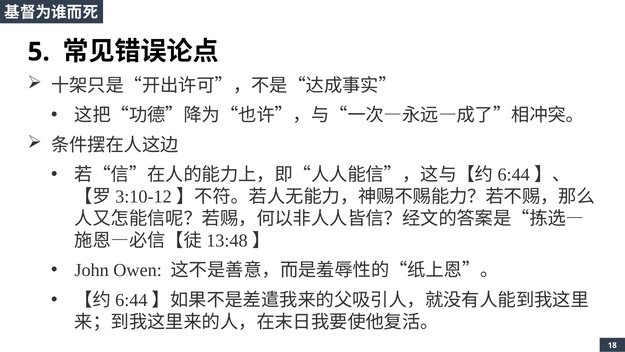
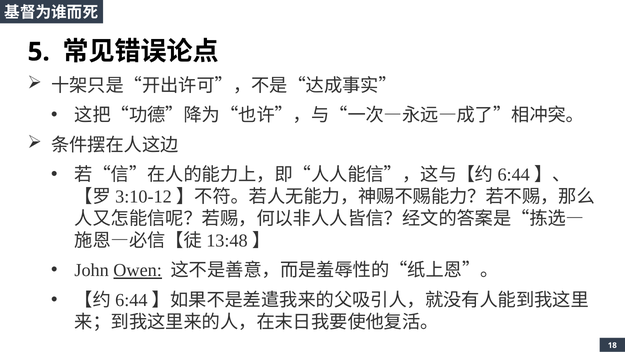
Owen underline: none -> present (138, 270)
